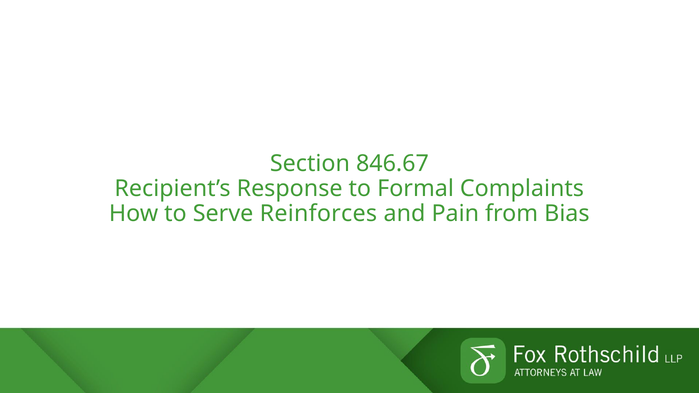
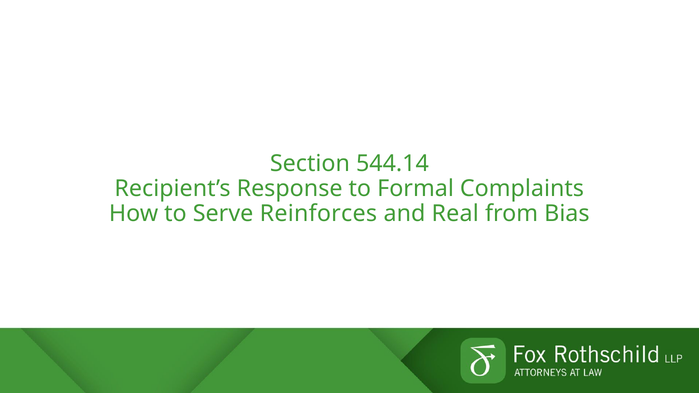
846.67: 846.67 -> 544.14 (392, 163)
Pain: Pain -> Real (455, 214)
